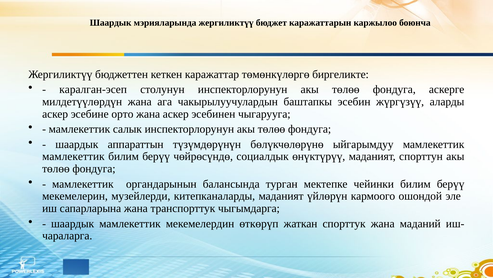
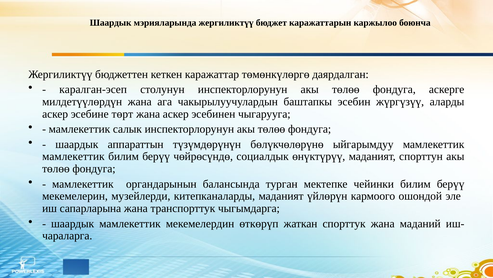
биргеликте: биргеликте -> даярдалган (340, 74)
орто: орто -> төрт (122, 114)
